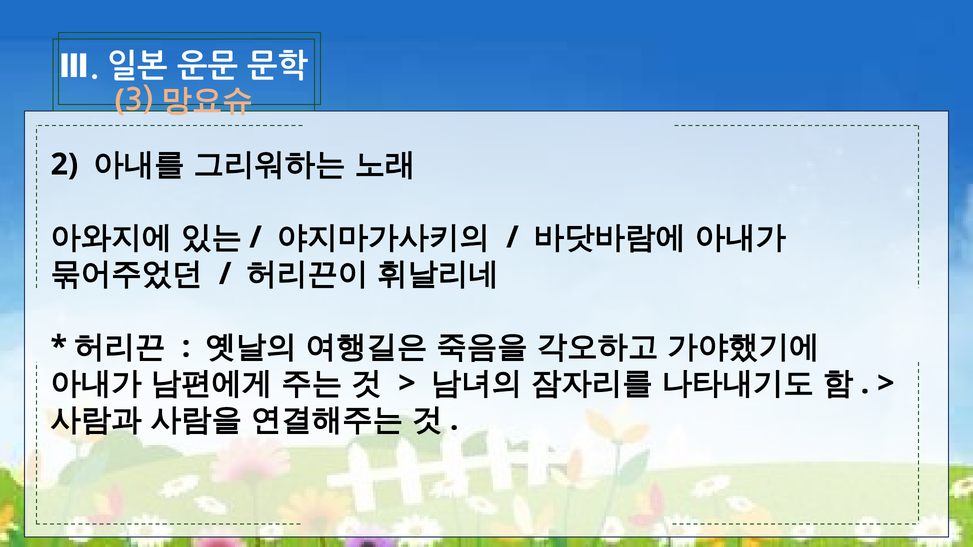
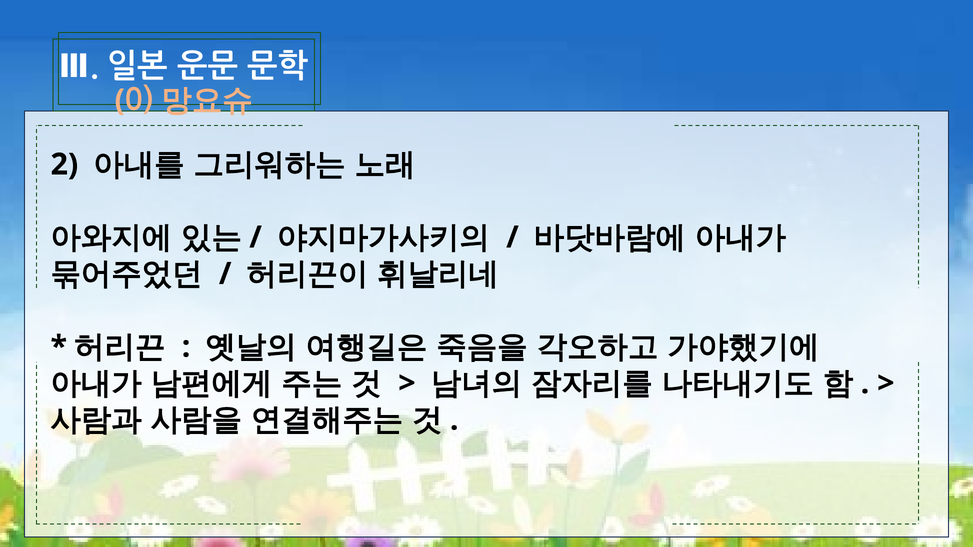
3: 3 -> 0 (139, 100)
